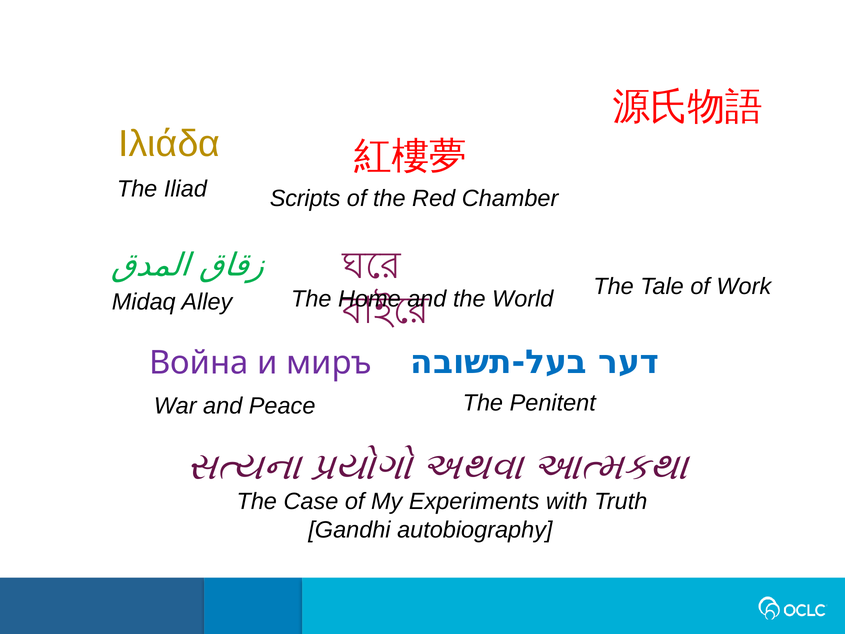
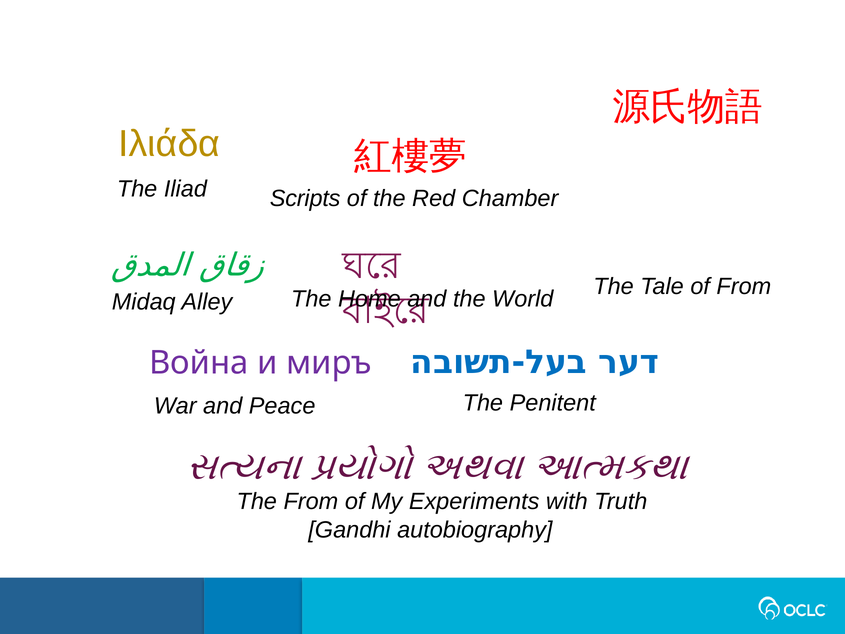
of Work: Work -> From (744, 286)
The Case: Case -> From (311, 501)
